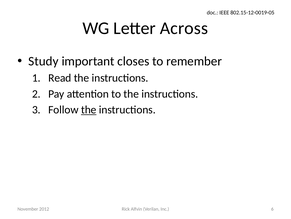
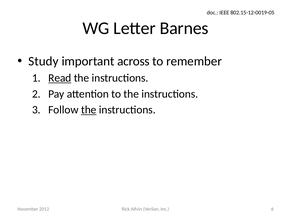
Across: Across -> Barnes (184, 28)
closes: closes -> across (133, 61)
Read underline: none -> present (60, 78)
